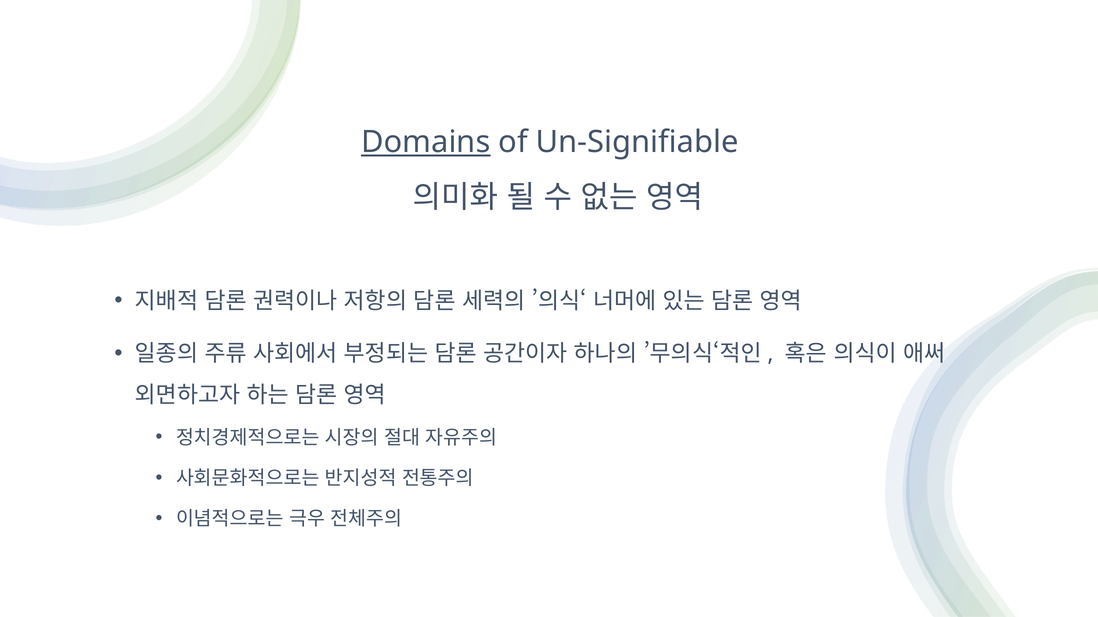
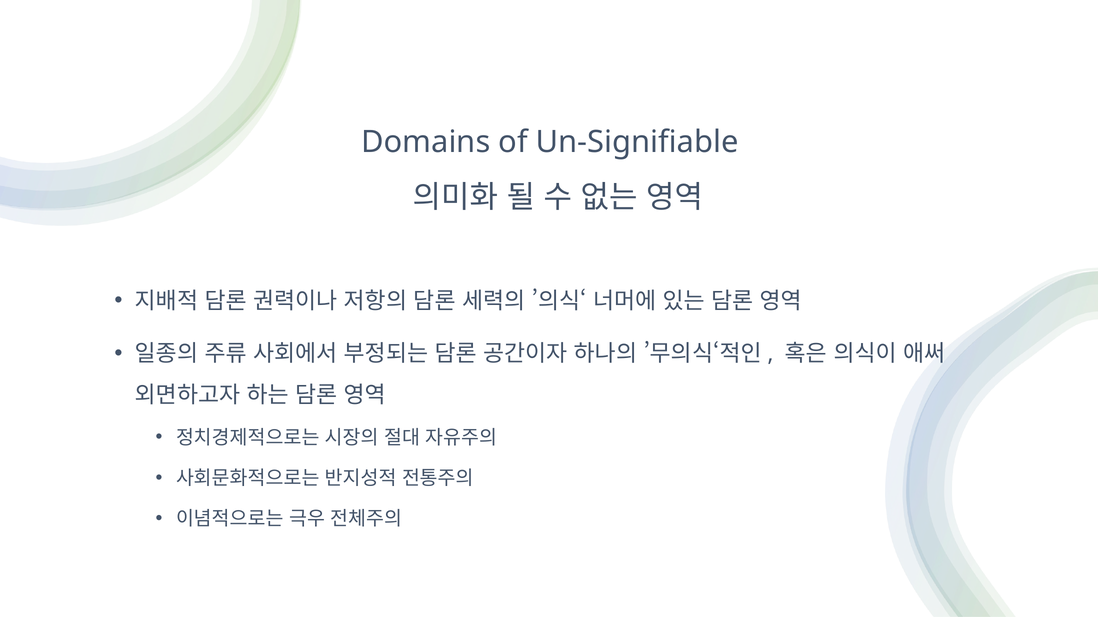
Domains underline: present -> none (426, 142)
